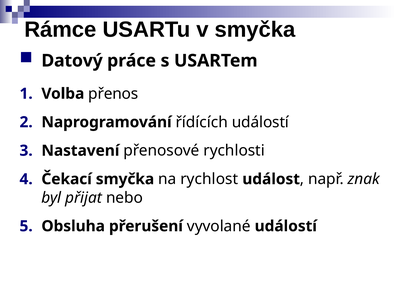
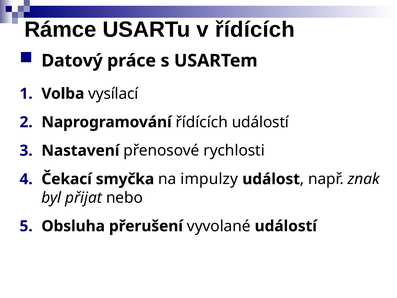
v smyčka: smyčka -> řídících (255, 30)
přenos: přenos -> vysílací (113, 94)
rychlost: rychlost -> impulzy (209, 179)
